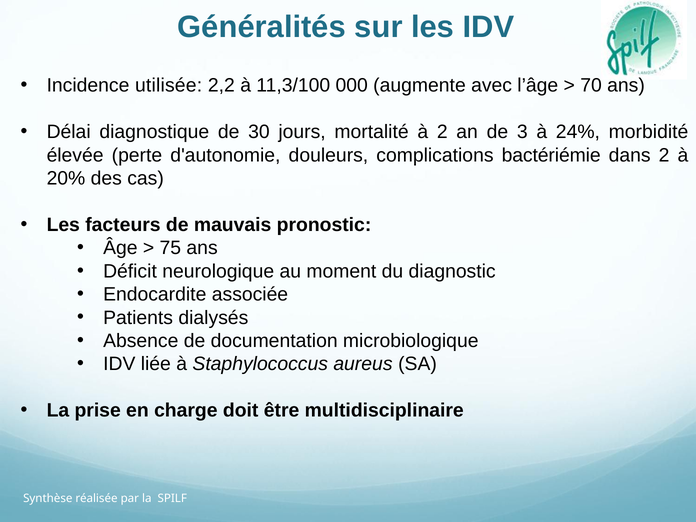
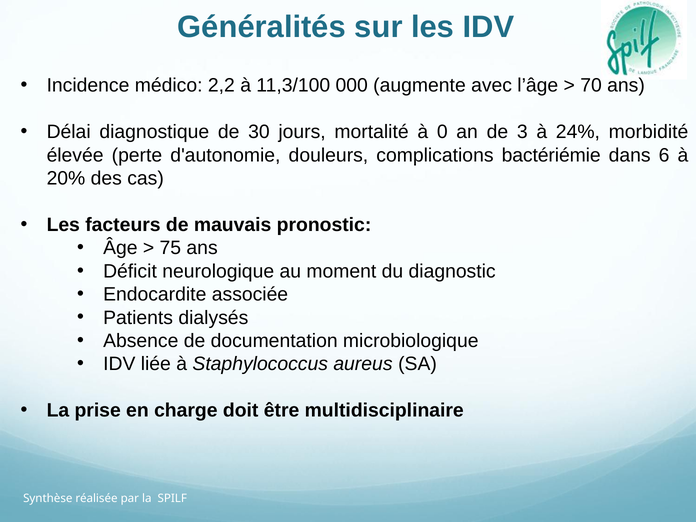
utilisée: utilisée -> médico (169, 86)
à 2: 2 -> 0 (442, 132)
dans 2: 2 -> 6 (664, 155)
